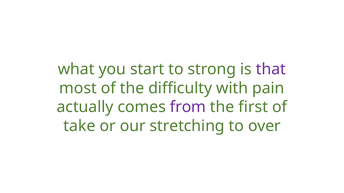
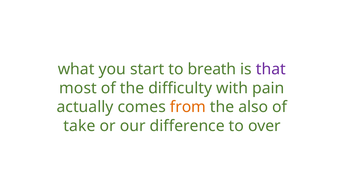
strong: strong -> breath (212, 69)
from colour: purple -> orange (188, 107)
first: first -> also (253, 107)
stretching: stretching -> difference (187, 126)
